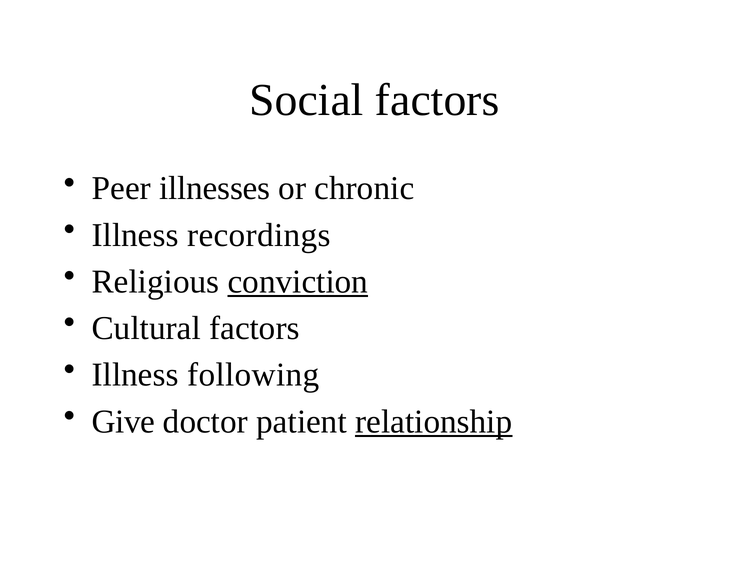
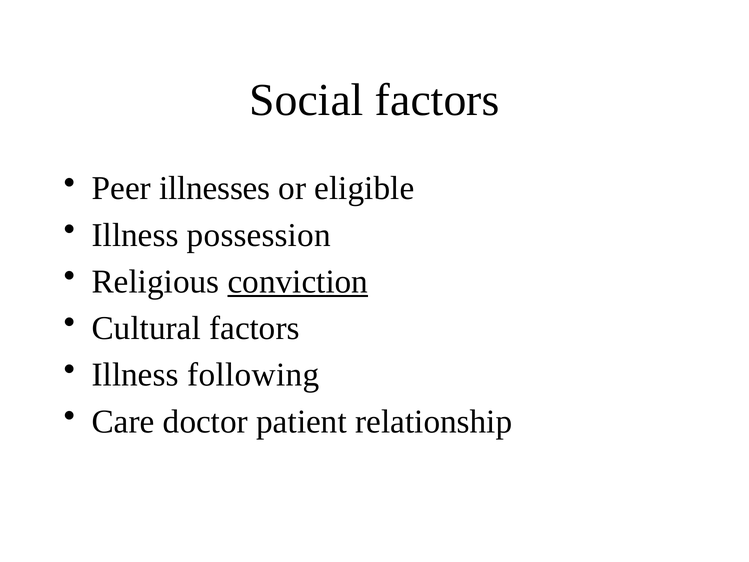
chronic: chronic -> eligible (364, 188)
recordings: recordings -> possession (259, 235)
Give: Give -> Care (123, 421)
relationship underline: present -> none (434, 421)
